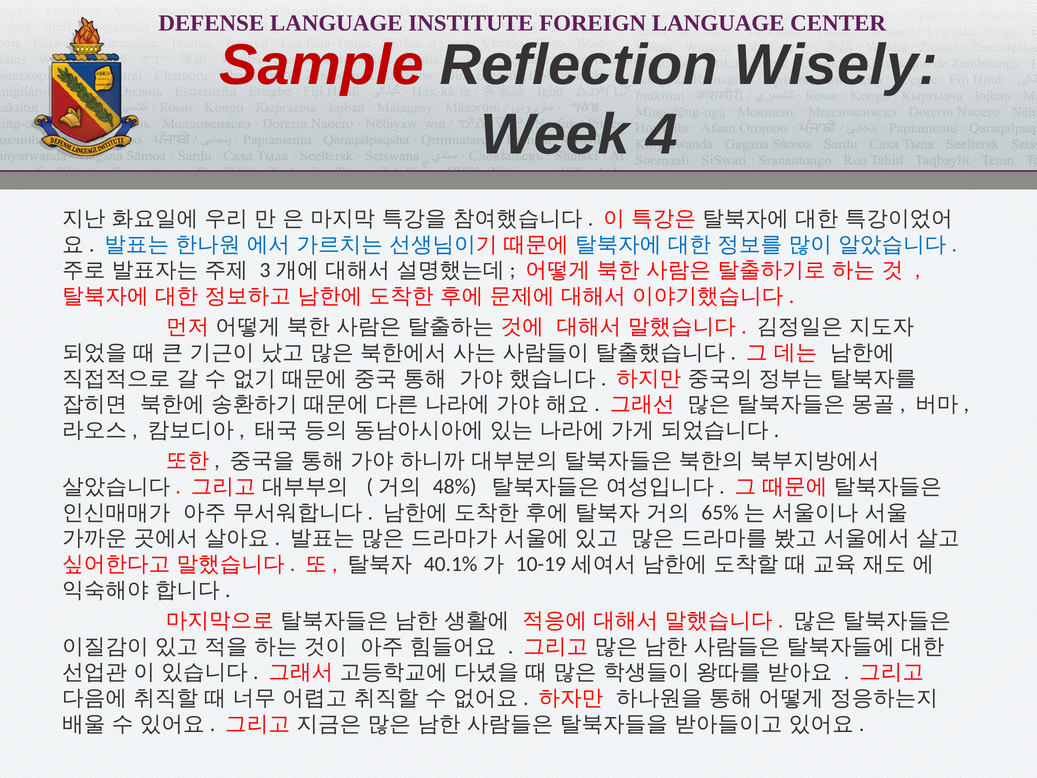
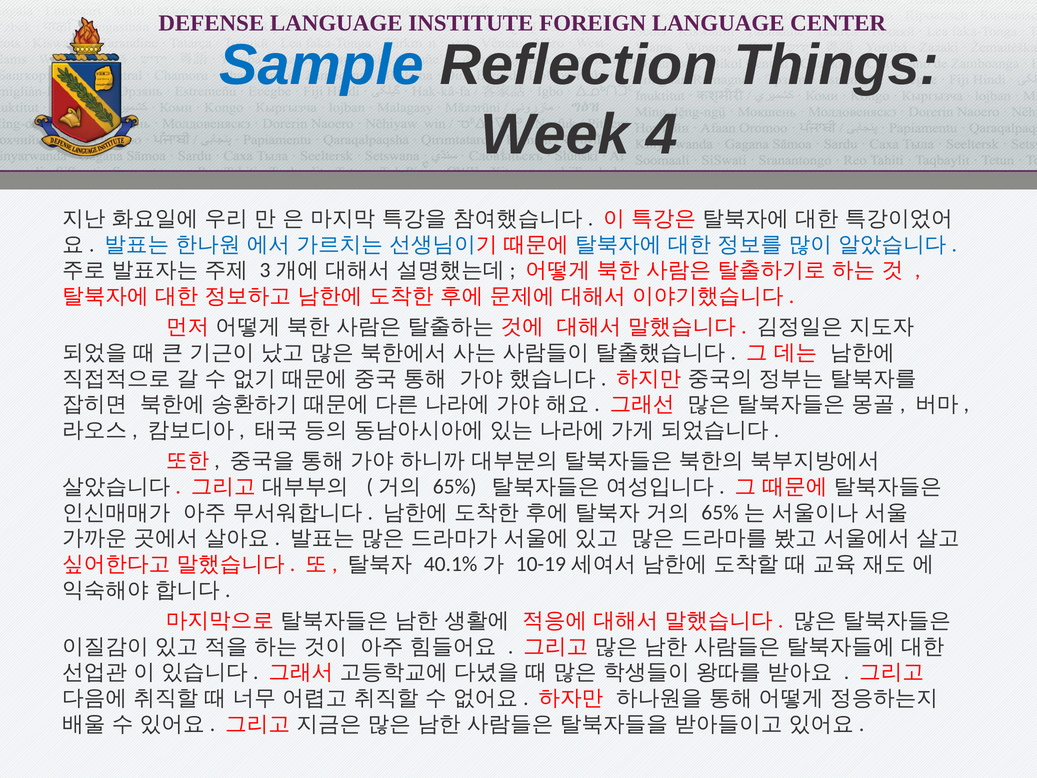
Sample colour: red -> blue (322, 65)
Wisely: Wisely -> Things (836, 65)
48%: 48% -> 65% (455, 486)
